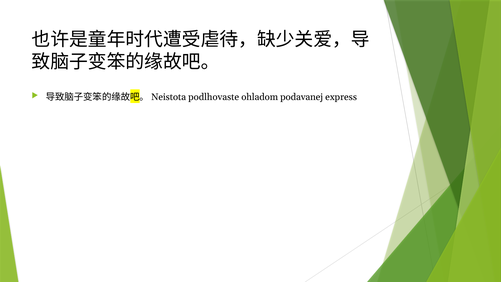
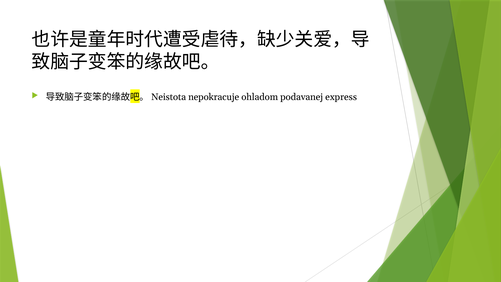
podlhovaste: podlhovaste -> nepokracuje (214, 97)
